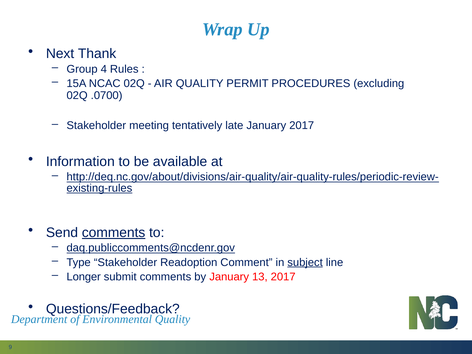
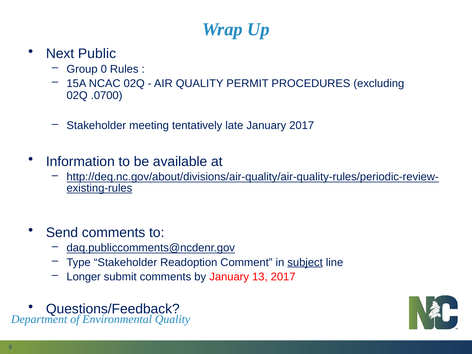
Thank: Thank -> Public (97, 54)
4: 4 -> 0 (104, 69)
comments underline: present -> none (114, 233)
